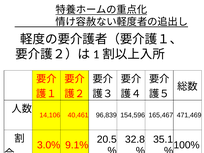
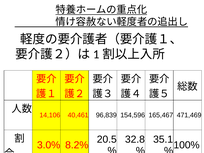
9.1%: 9.1% -> 8.2% (77, 145)
